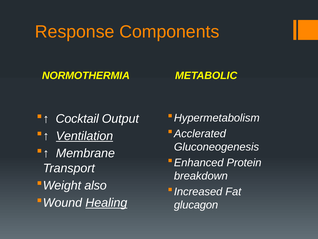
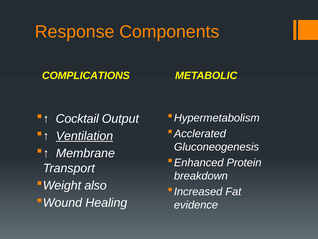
NORMOTHERMIA: NORMOTHERMIA -> COMPLICATIONS (86, 75)
Healing underline: present -> none (106, 202)
glucagon: glucagon -> evidence (196, 205)
